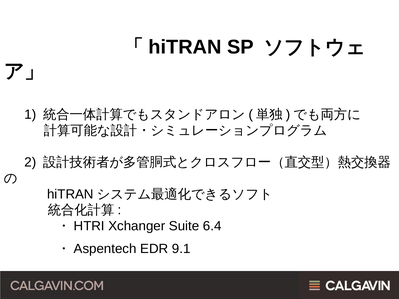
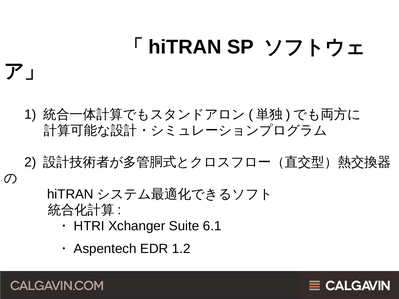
6.4: 6.4 -> 6.1 (212, 226)
9.1: 9.1 -> 1.2 (181, 249)
